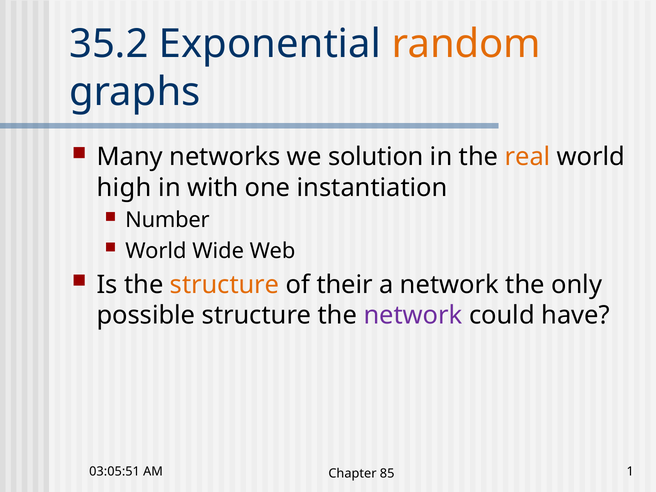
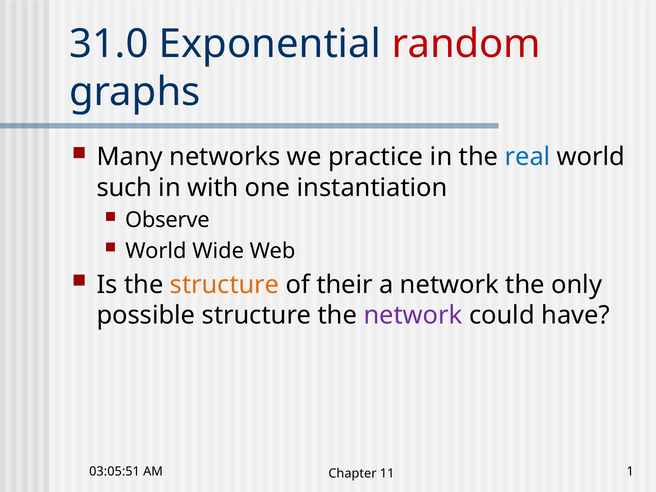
35.2: 35.2 -> 31.0 (109, 44)
random colour: orange -> red (466, 44)
solution: solution -> practice (376, 157)
real colour: orange -> blue (528, 157)
high: high -> such (124, 188)
Number: Number -> Observe (167, 220)
85: 85 -> 11 (387, 474)
